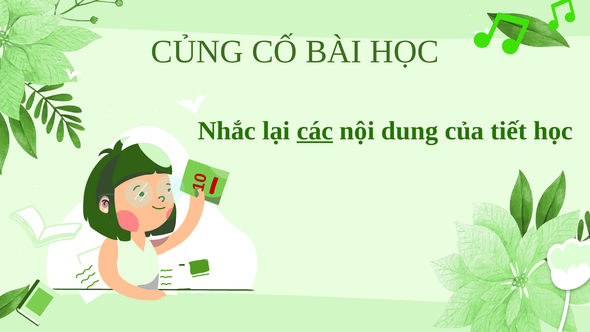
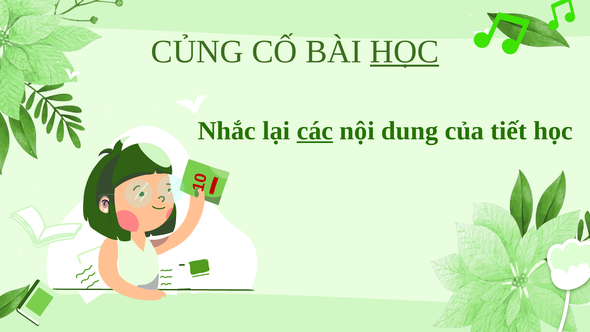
HỌC underline: none -> present (404, 52)
